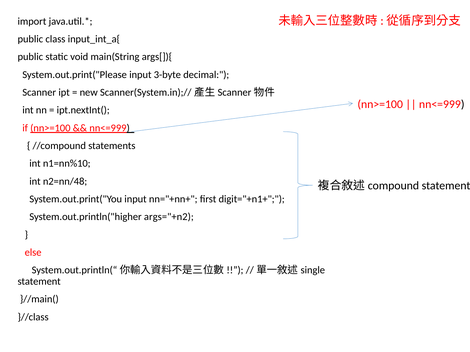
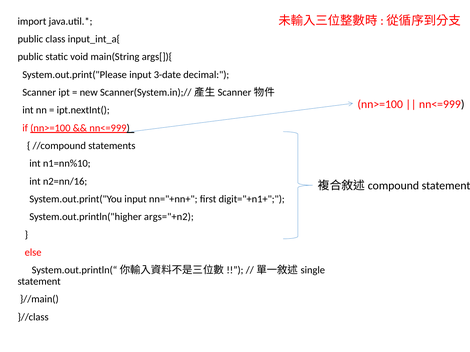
3-byte: 3-byte -> 3-date (167, 75)
n2=nn/48: n2=nn/48 -> n2=nn/16 (65, 182)
